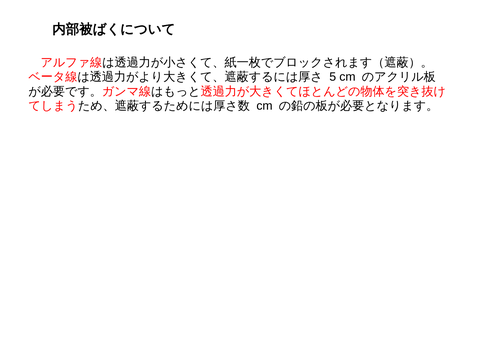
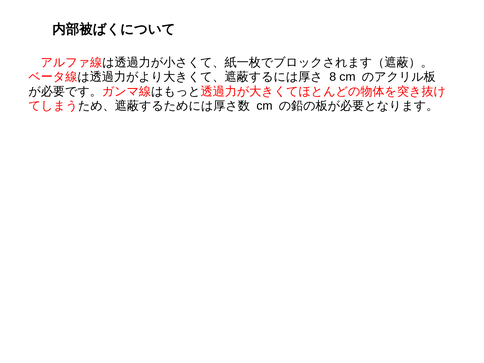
5: 5 -> 8 (333, 77)
